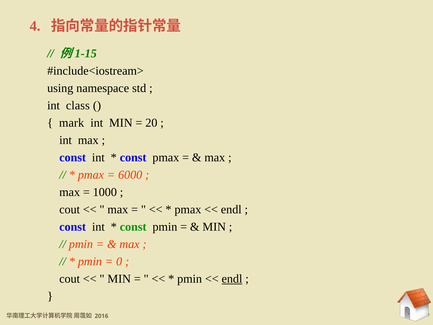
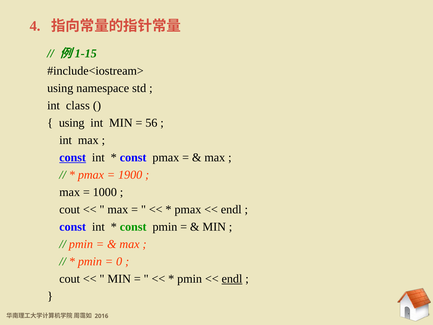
mark: mark -> using (72, 123)
20: 20 -> 56 (151, 123)
const underline: none -> present (73, 157)
6000: 6000 -> 1900 (130, 175)
